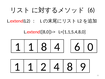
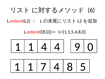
1 8: 8 -> 4 (44, 47)
4 6: 6 -> 9 (77, 47)
2: 2 -> 7 (43, 67)
9: 9 -> 5 (83, 67)
